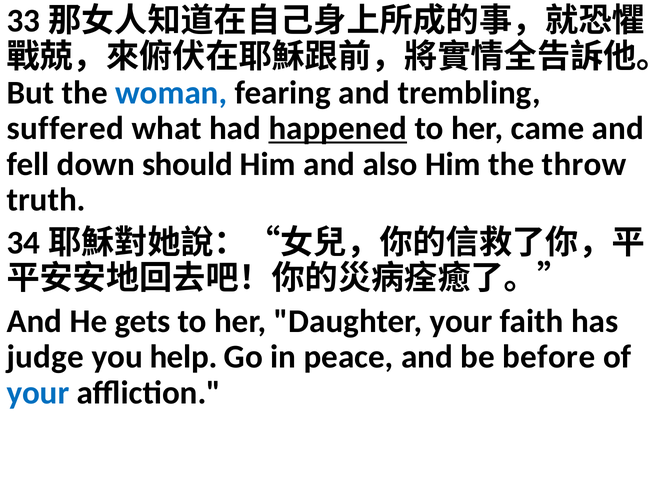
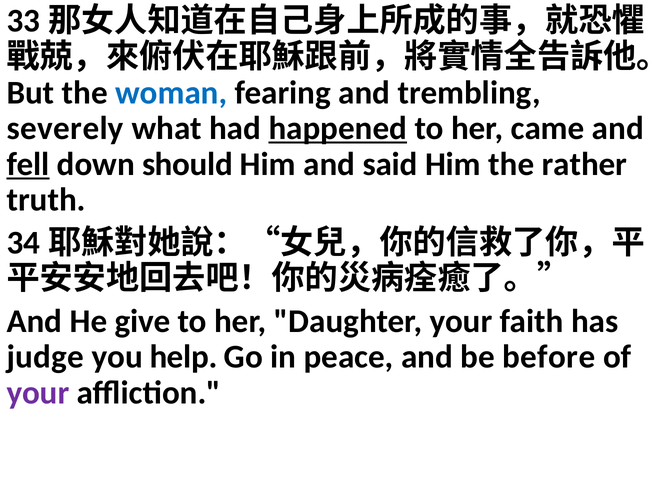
suffered: suffered -> severely (65, 128)
fell underline: none -> present (28, 164)
also: also -> said (390, 164)
throw: throw -> rather (584, 164)
gets: gets -> give (143, 321)
your colour: blue -> purple (38, 393)
